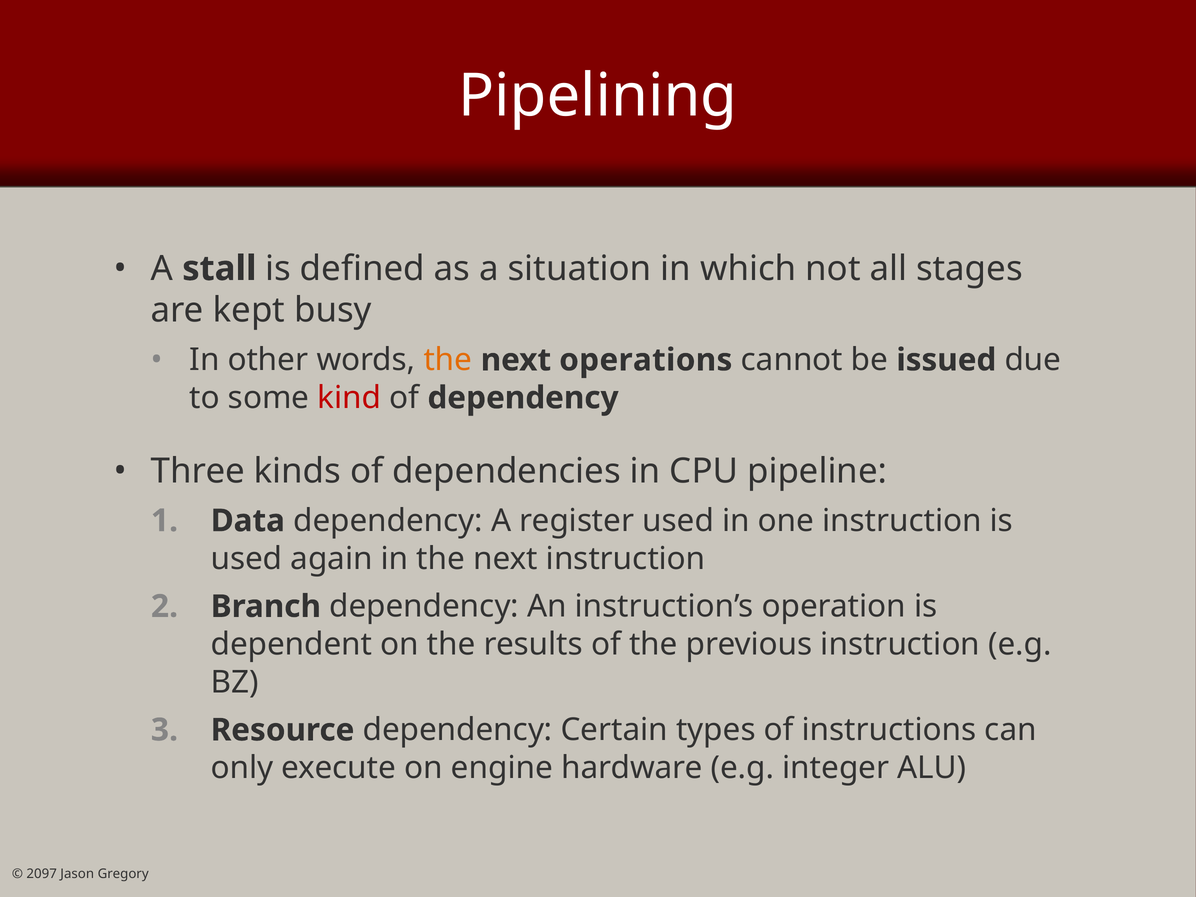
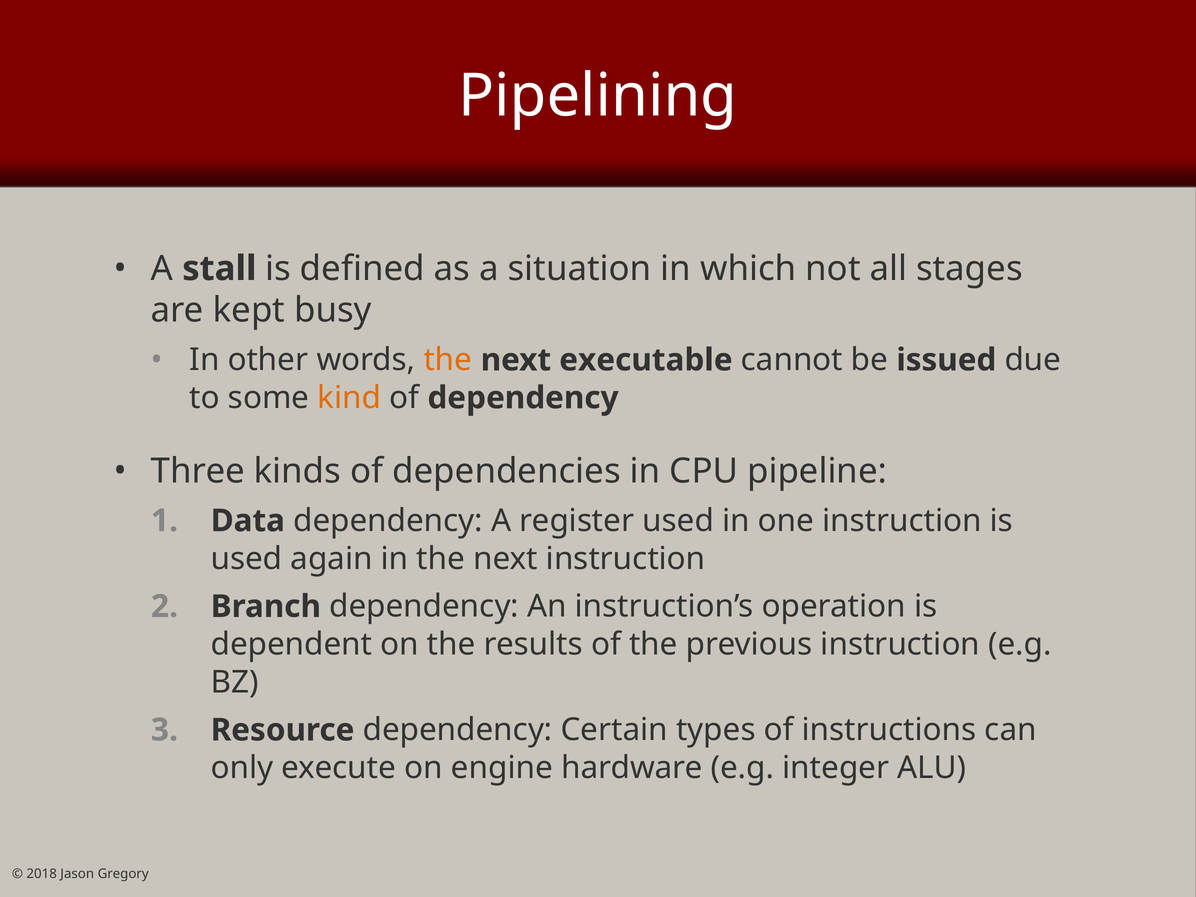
operations: operations -> executable (646, 360)
kind colour: red -> orange (349, 398)
2097: 2097 -> 2018 (42, 874)
